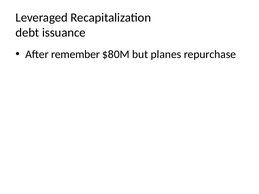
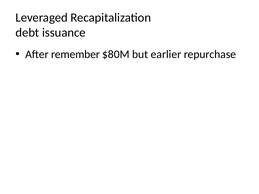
planes: planes -> earlier (166, 54)
